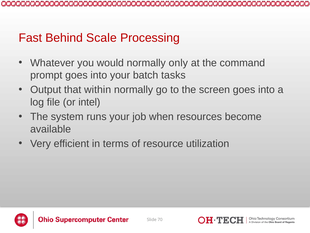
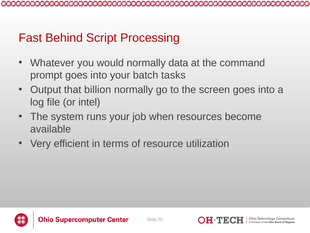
Scale: Scale -> Script (101, 38)
only: only -> data (178, 63)
within: within -> billion (98, 90)
